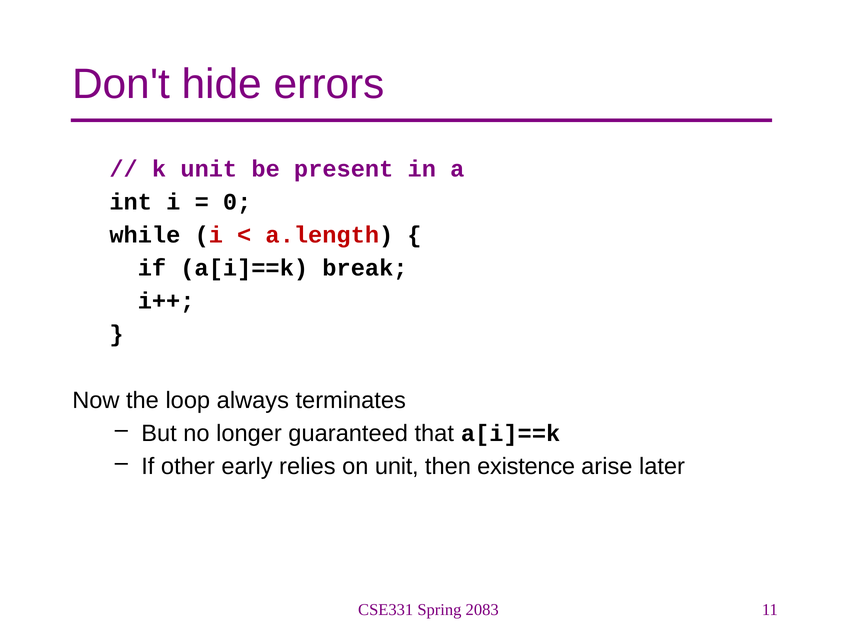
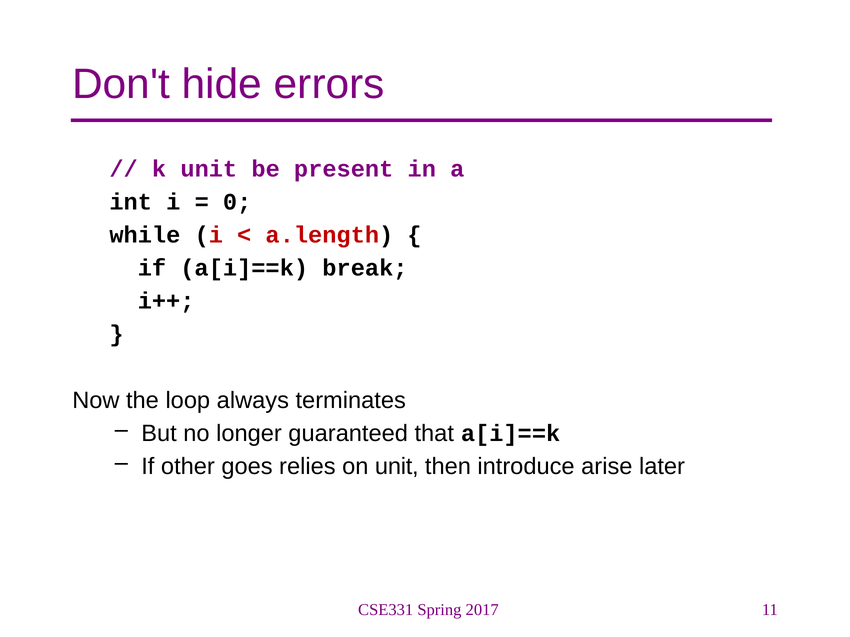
early: early -> goes (247, 467)
existence: existence -> introduce (526, 467)
2083: 2083 -> 2017 (482, 610)
